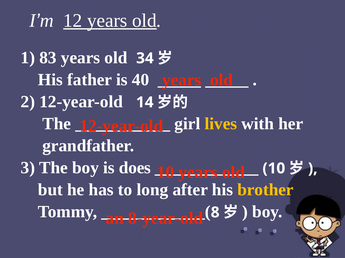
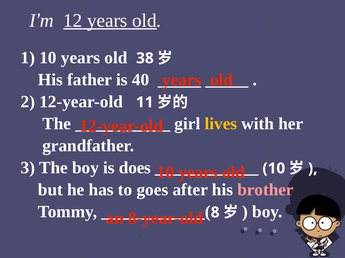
1 83: 83 -> 10 (48, 58)
34: 34 -> 38 (145, 58)
14: 14 -> 11 (145, 103)
long: long -> goes (152, 190)
brother colour: yellow -> pink (265, 190)
